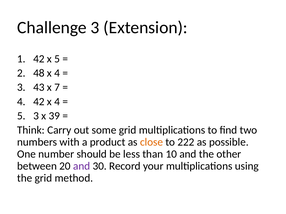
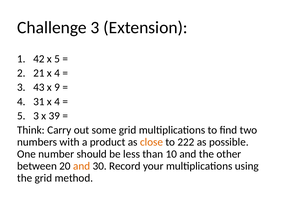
48: 48 -> 21 (39, 73)
7: 7 -> 9 (57, 88)
4 42: 42 -> 31 (39, 102)
and colour: purple -> orange (82, 166)
